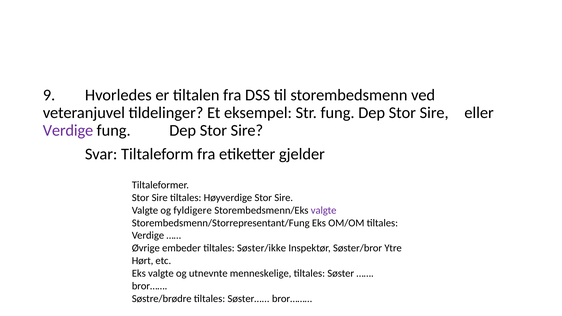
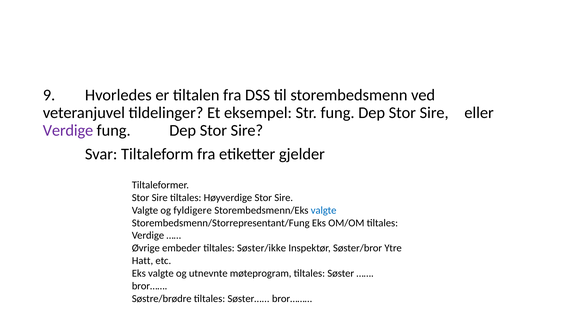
valgte colour: purple -> blue (324, 210)
Hørt: Hørt -> Hatt (142, 261)
menneskelige: menneskelige -> møteprogram (261, 274)
